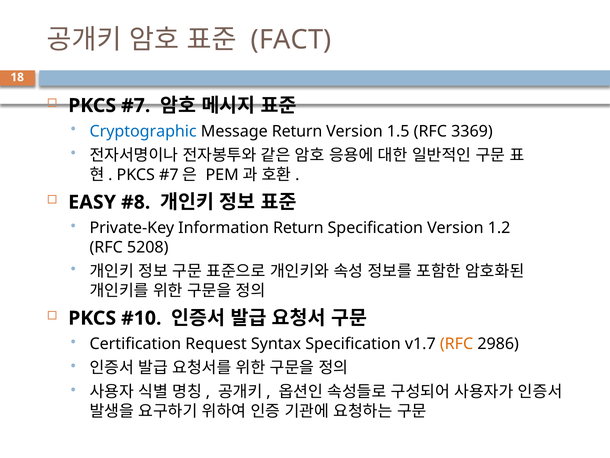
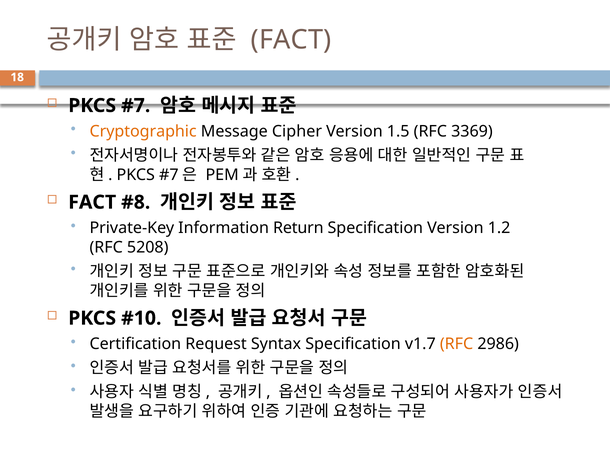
Cryptographic colour: blue -> orange (143, 131)
Message Return: Return -> Cipher (297, 131)
EASY: EASY -> FACT (92, 202)
